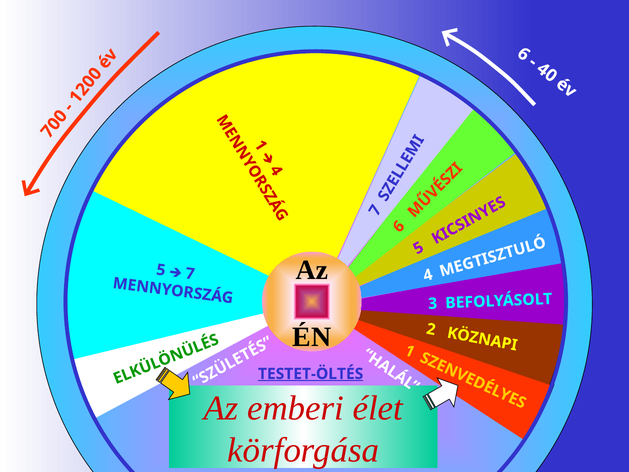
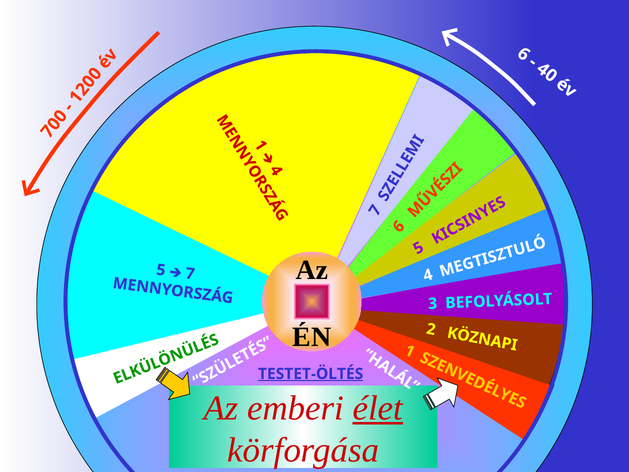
élet underline: none -> present (378, 408)
